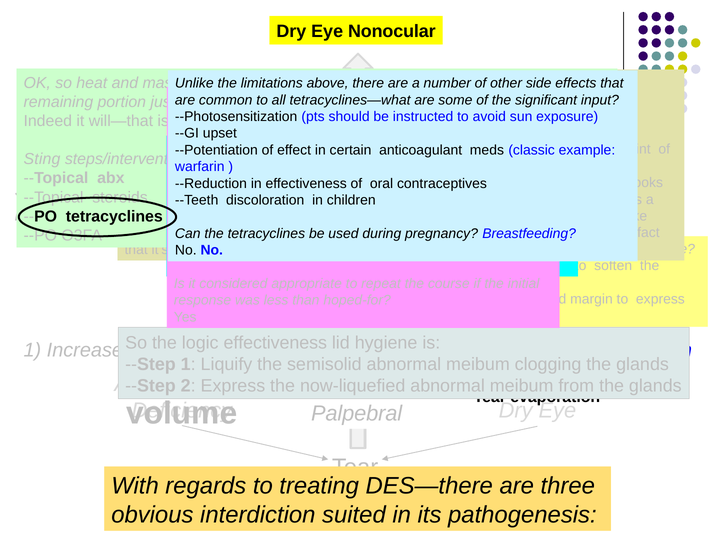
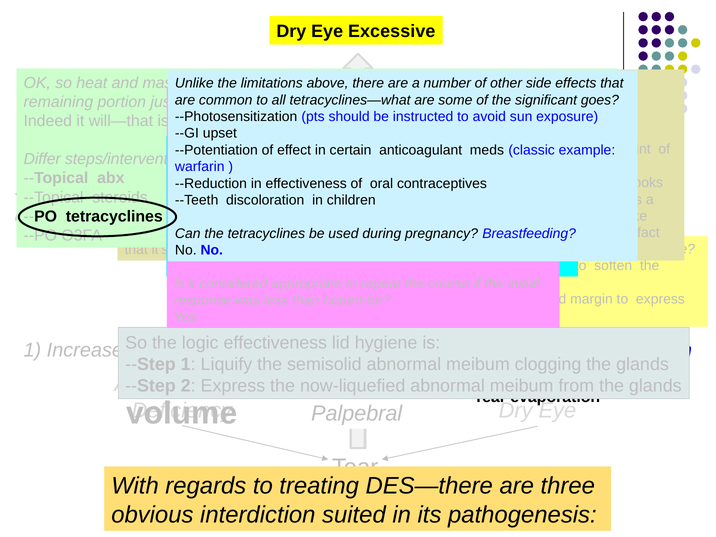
Nonocular: Nonocular -> Excessive (392, 31)
input: input -> goes (600, 100)
Sting: Sting -> Differ (42, 159)
